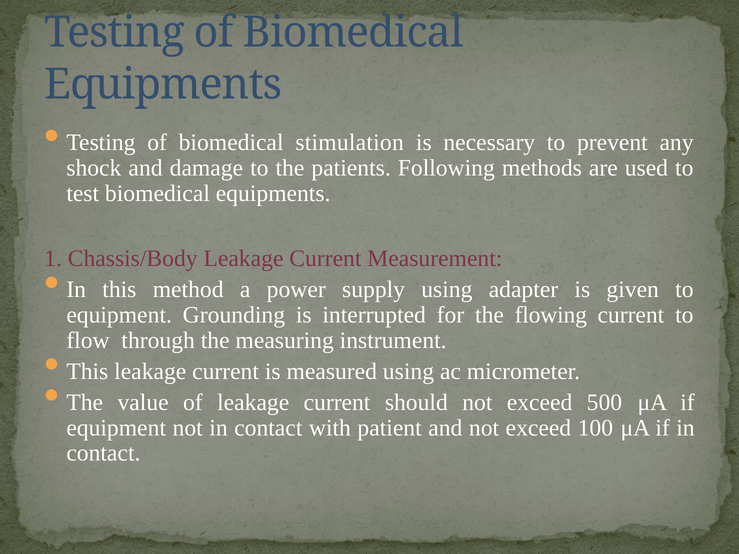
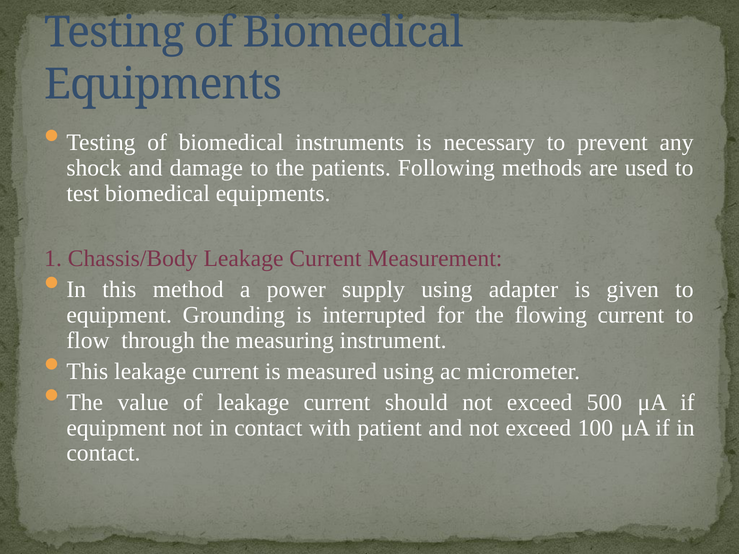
stimulation: stimulation -> instruments (350, 143)
